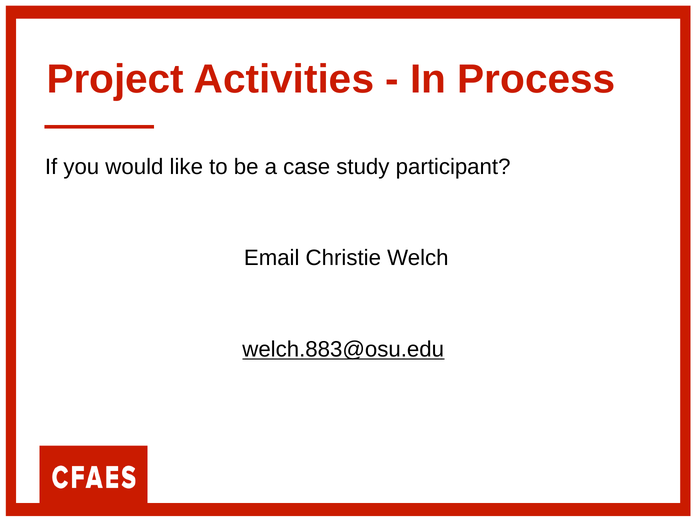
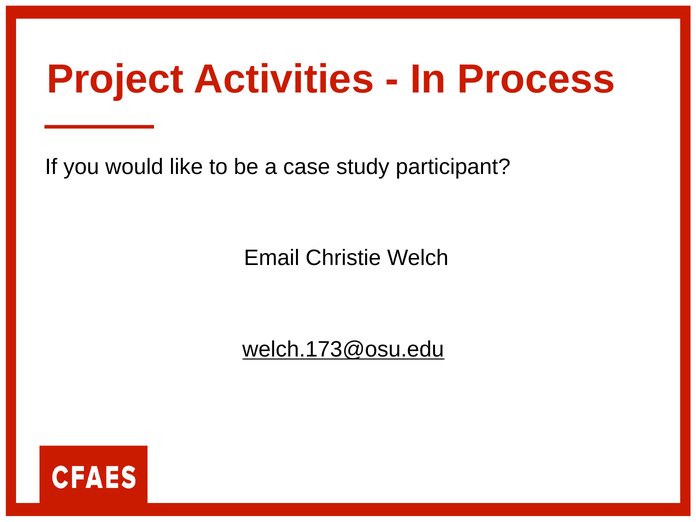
welch.883@osu.edu: welch.883@osu.edu -> welch.173@osu.edu (343, 349)
